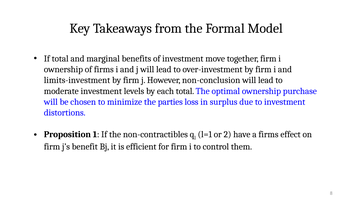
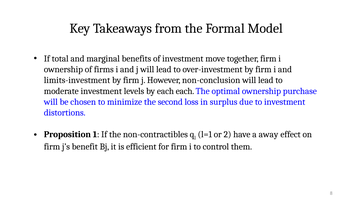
each total: total -> each (185, 91)
parties: parties -> second (170, 102)
a firms: firms -> away (268, 134)
